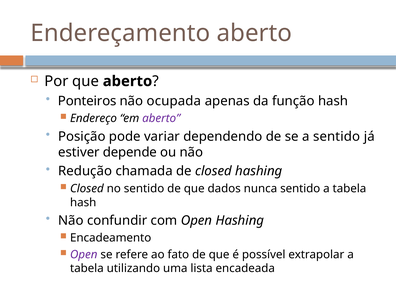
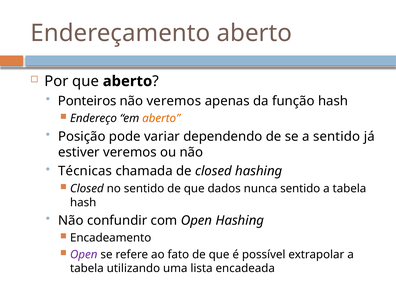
não ocupada: ocupada -> veremos (174, 101)
aberto colour: purple -> orange (161, 118)
estiver depende: depende -> veremos (130, 152)
Redução: Redução -> Técnicas (85, 171)
